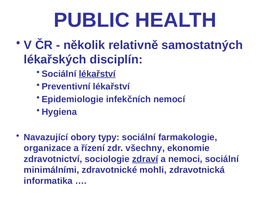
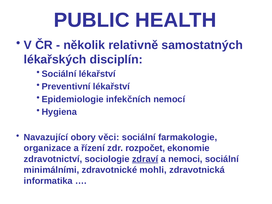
lékařství underline: present -> none (97, 74)
typy: typy -> věci (109, 137)
všechny: všechny -> rozpočet (145, 148)
